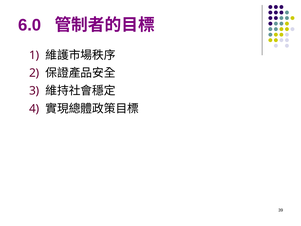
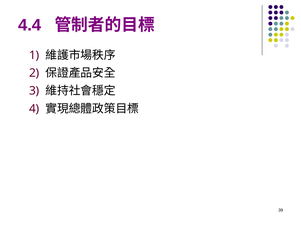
6.0: 6.0 -> 4.4 (30, 25)
